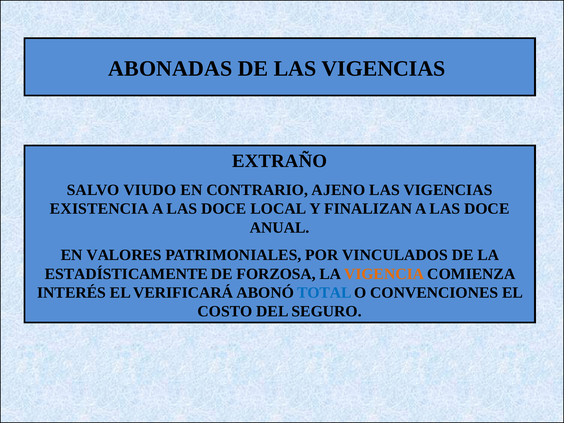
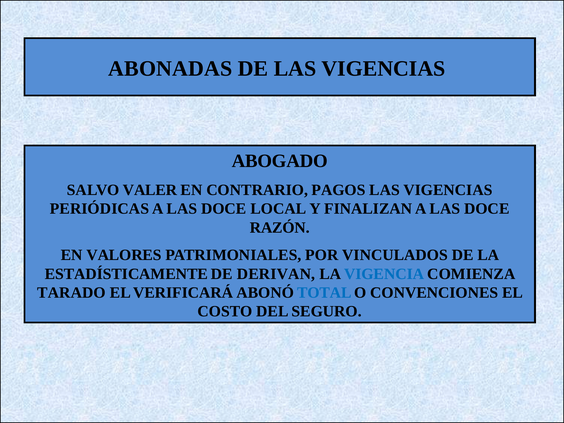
EXTRAÑO: EXTRAÑO -> ABOGADO (280, 161)
VIUDO: VIUDO -> VALER (150, 190)
AJENO: AJENO -> PAGOS (338, 190)
EXISTENCIA: EXISTENCIA -> PERIÓDICAS (99, 209)
ANUAL: ANUAL -> RAZÓN (280, 228)
FORZOSA: FORZOSA -> DERIVAN (276, 274)
VIGENCIA colour: orange -> blue (384, 274)
INTERÉS: INTERÉS -> TARADO (72, 293)
